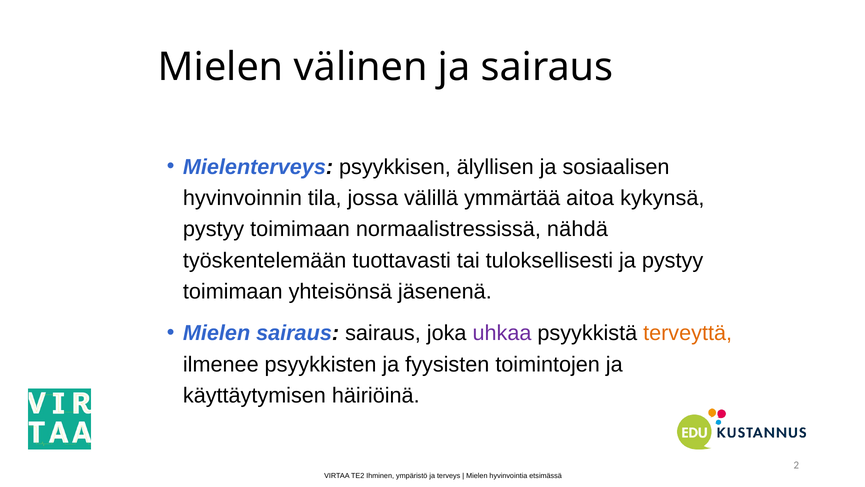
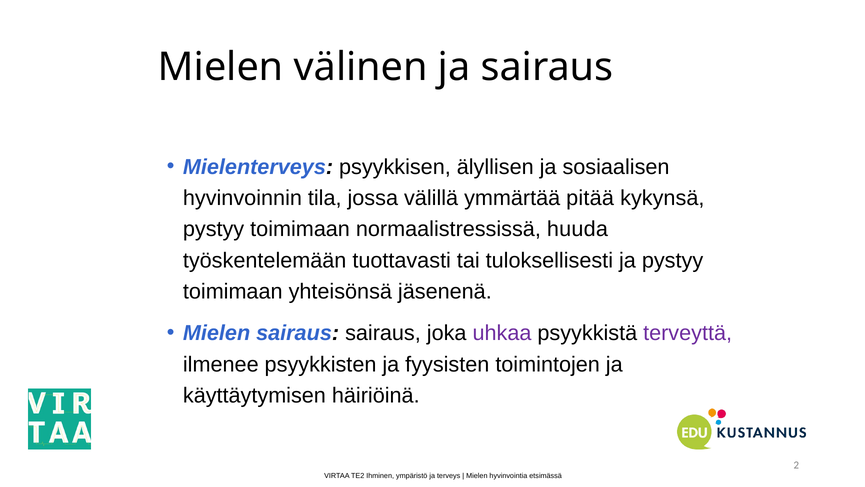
aitoa: aitoa -> pitää (590, 198)
nähdä: nähdä -> huuda (577, 229)
terveyttä colour: orange -> purple (688, 333)
